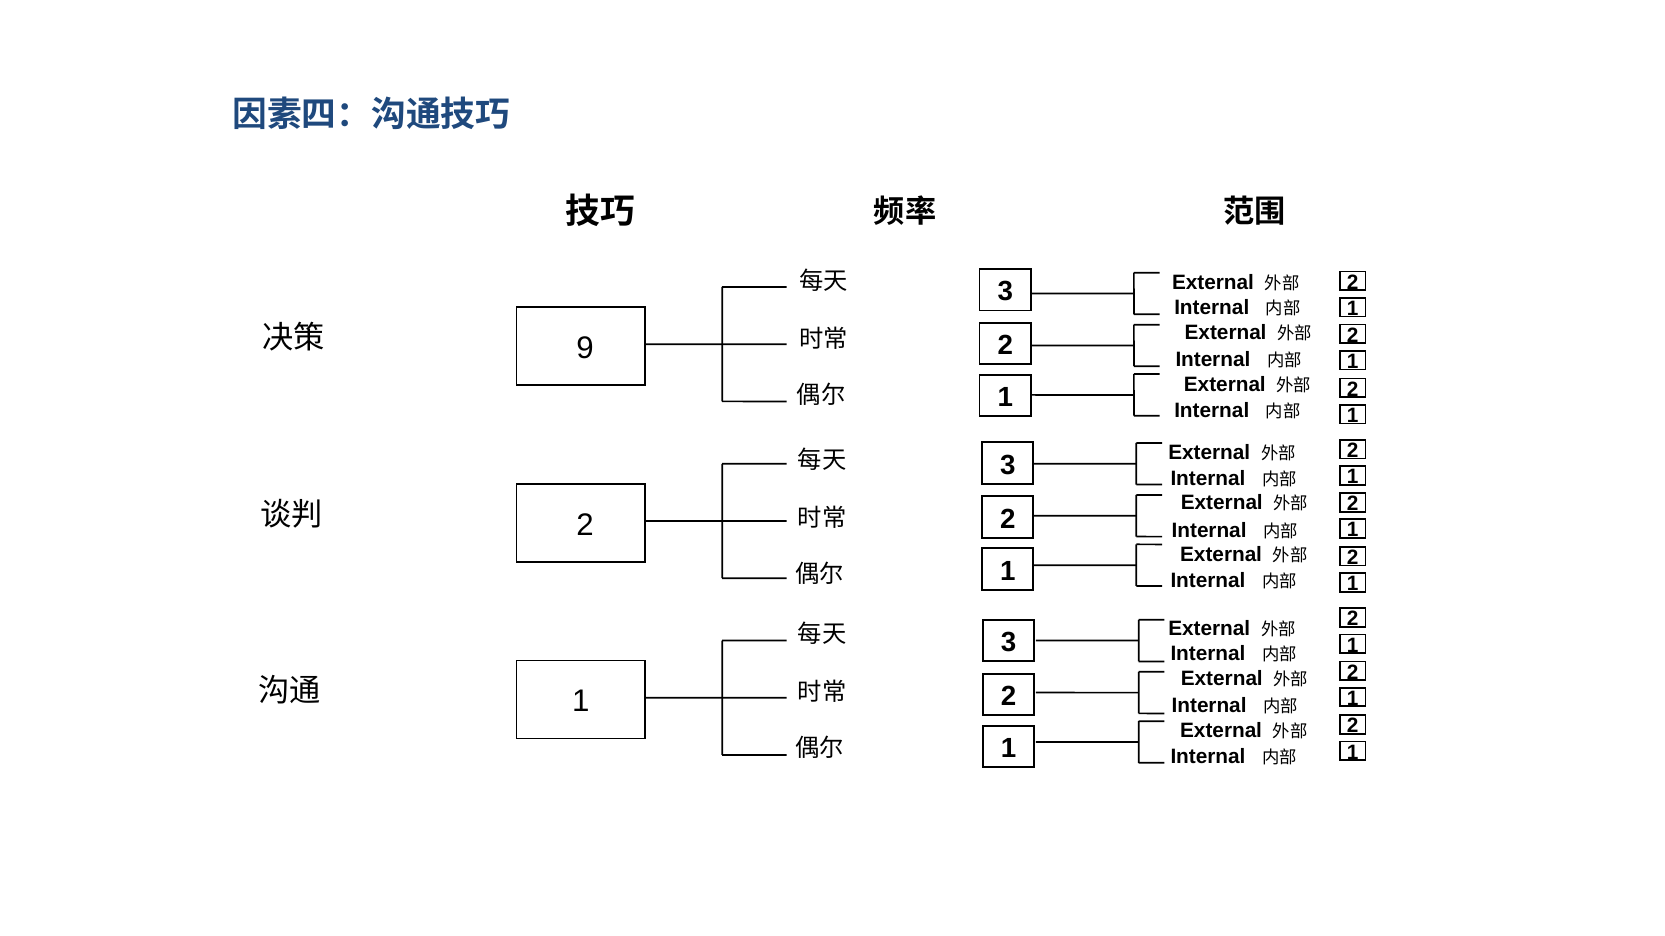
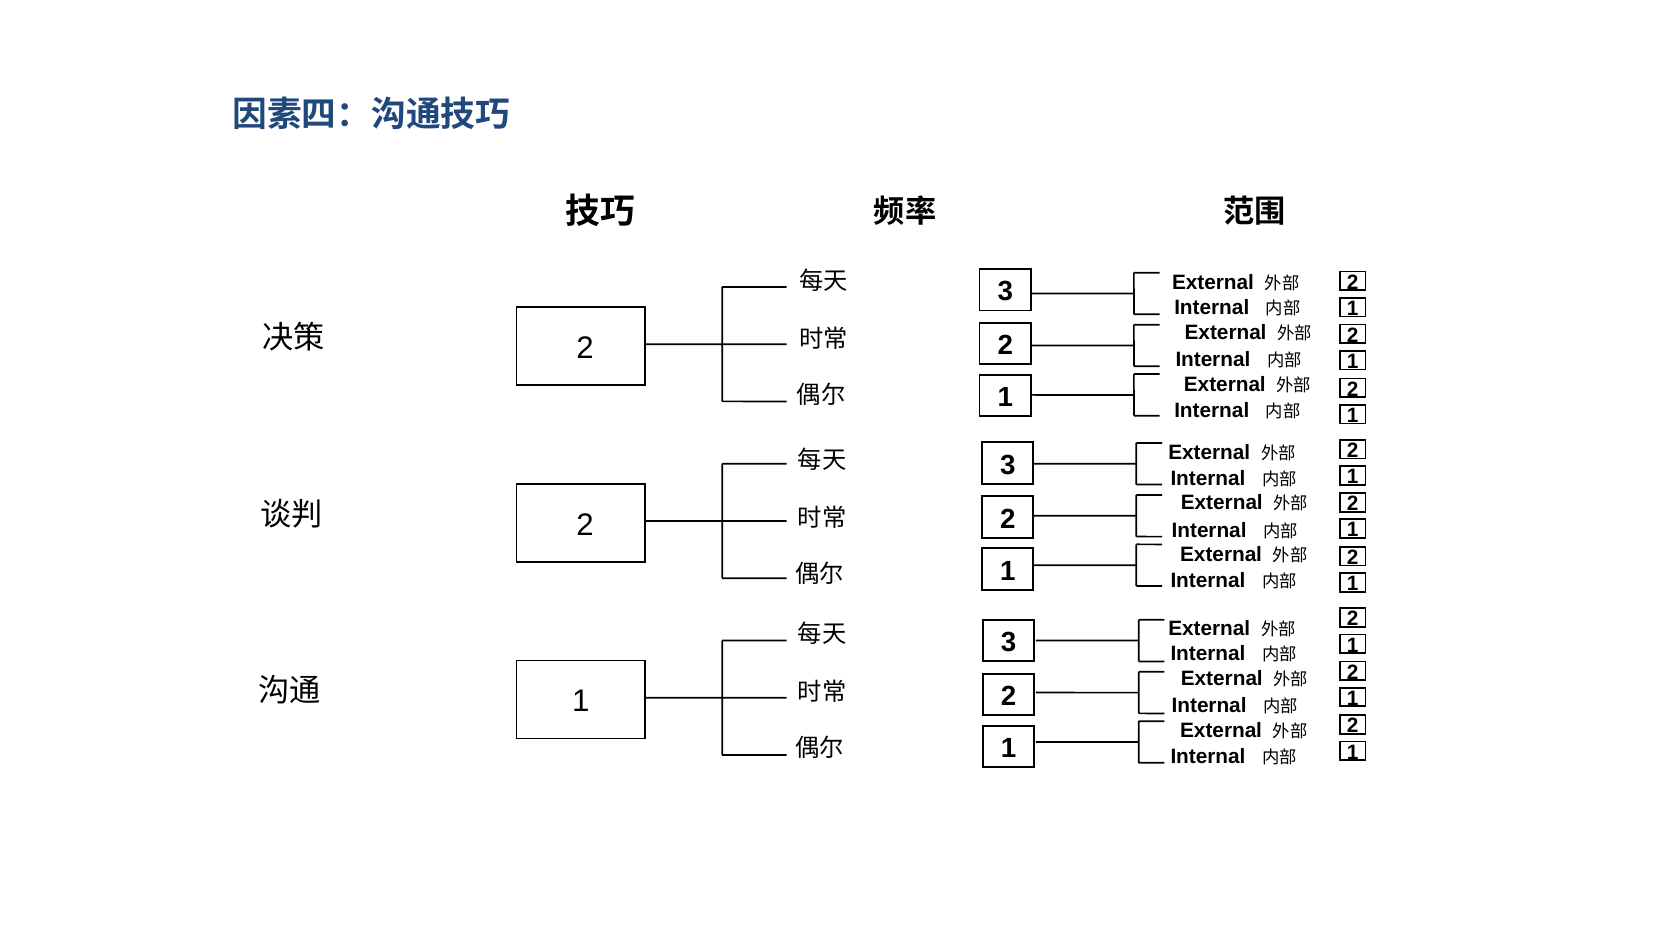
9: 9 -> 2 (585, 348)
